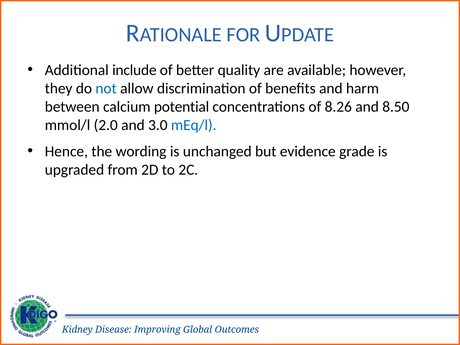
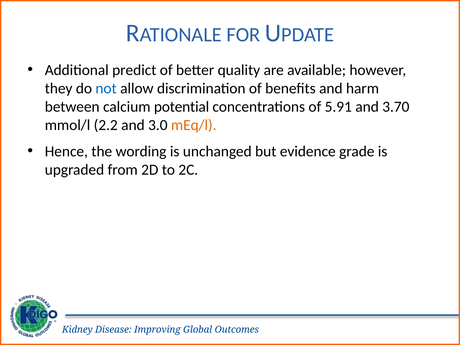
include: include -> predict (134, 70)
8.26: 8.26 -> 5.91 (338, 107)
8.50: 8.50 -> 3.70 (396, 107)
2.0: 2.0 -> 2.2 (106, 125)
mEq/l colour: blue -> orange (194, 125)
